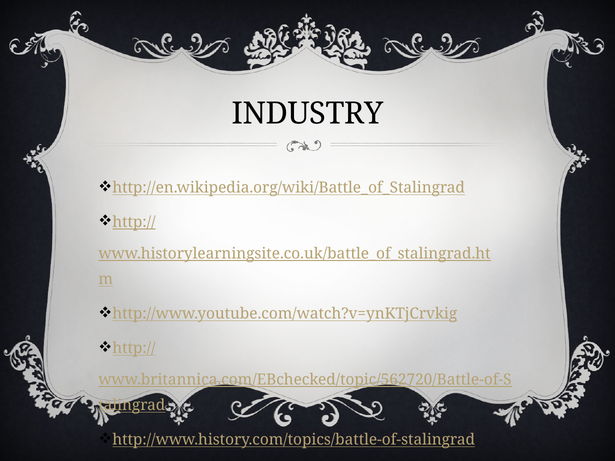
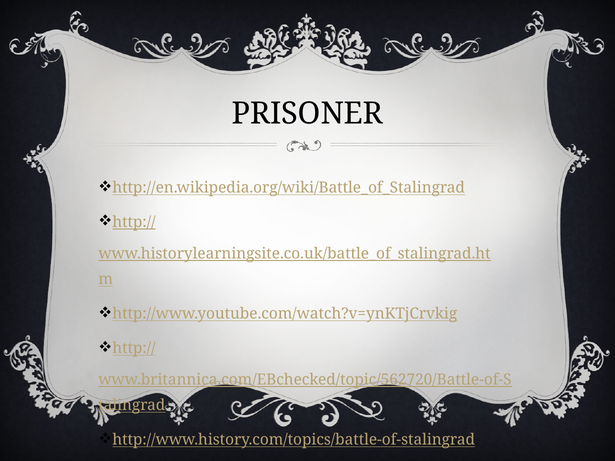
INDUSTRY: INDUSTRY -> PRISONER (307, 114)
